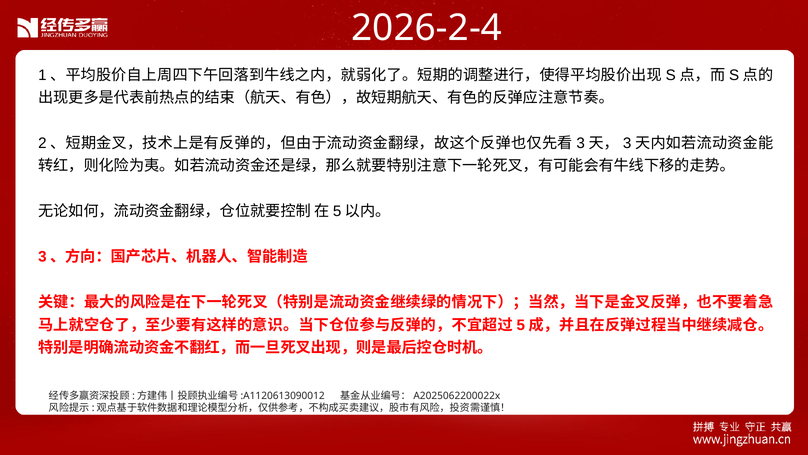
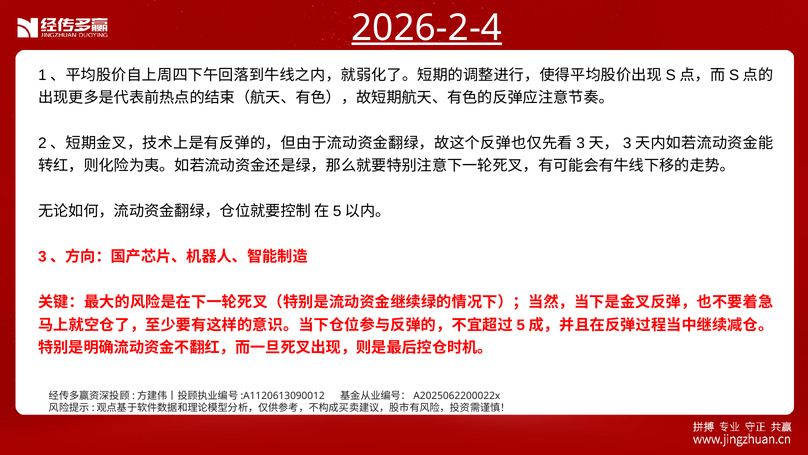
2026-2-4 underline: none -> present (427, 28)
